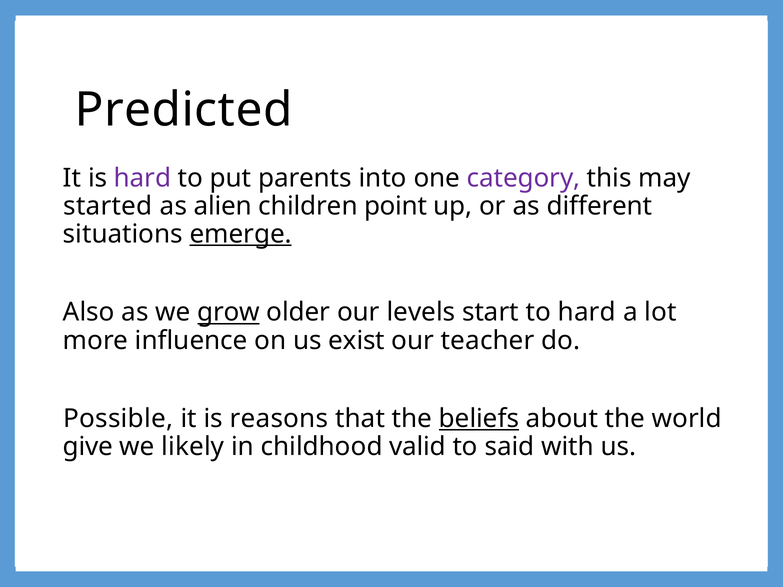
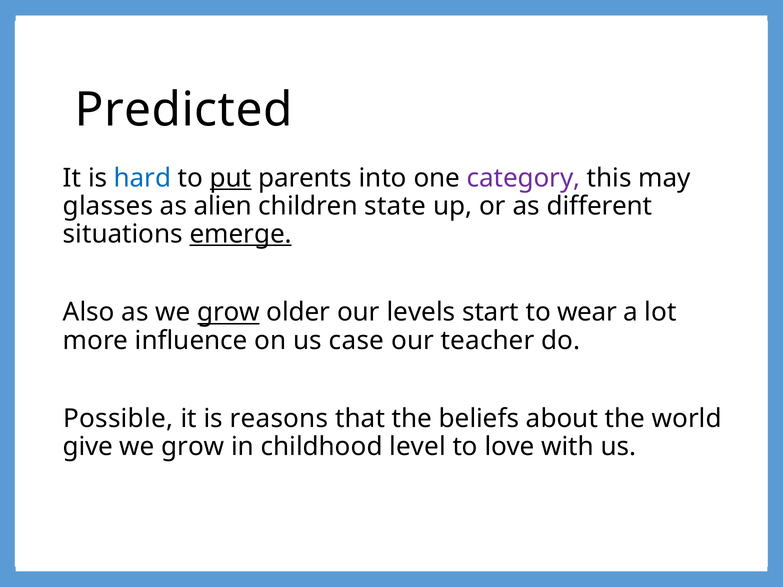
hard colour: purple -> blue (143, 178)
put underline: none -> present (231, 178)
started: started -> glasses (108, 206)
point: point -> state (395, 206)
to hard: hard -> wear (587, 312)
exist: exist -> case (356, 341)
beliefs underline: present -> none (479, 419)
likely: likely -> grow (193, 447)
valid: valid -> level (418, 447)
said: said -> love (510, 447)
